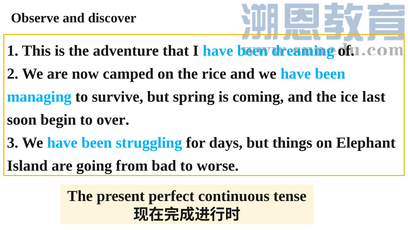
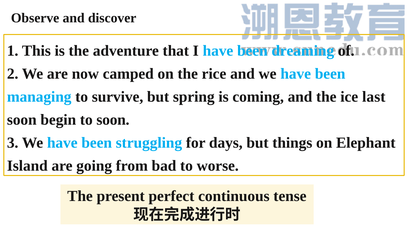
to over: over -> soon (113, 120)
